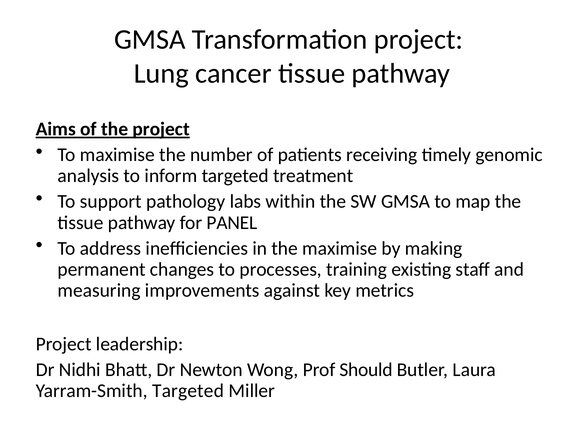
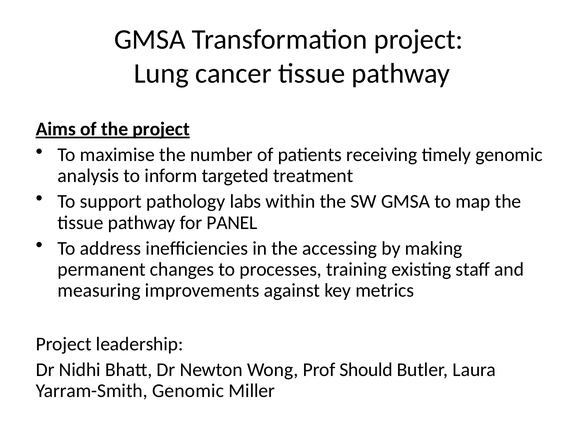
the maximise: maximise -> accessing (340, 248)
Yarram-Smith Targeted: Targeted -> Genomic (188, 391)
